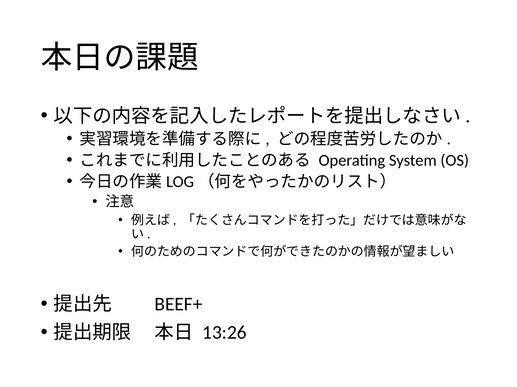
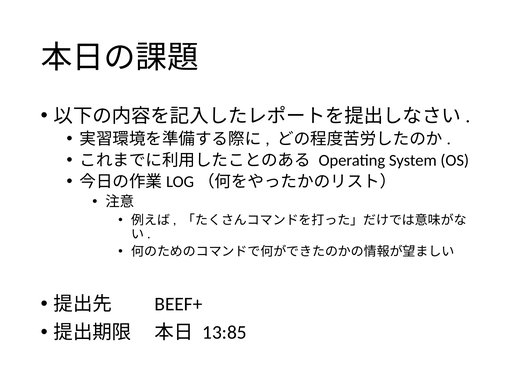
13:26: 13:26 -> 13:85 (224, 333)
